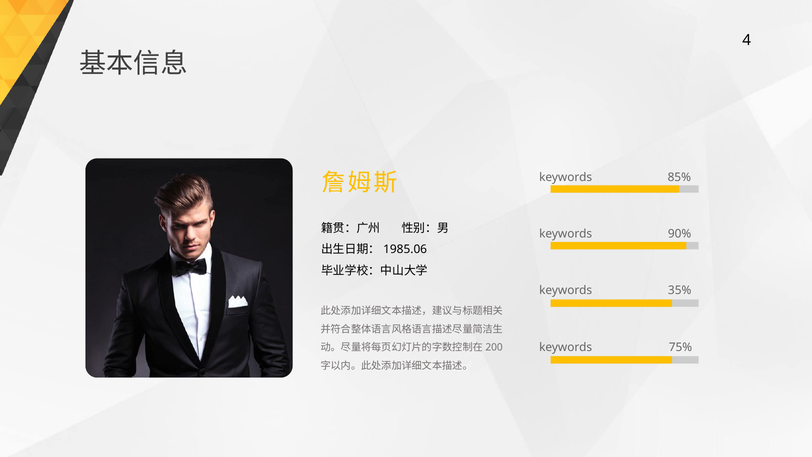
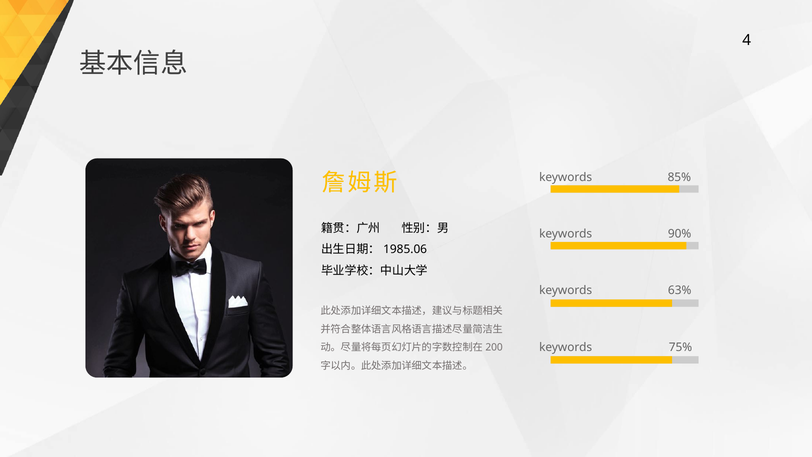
35%: 35% -> 63% (680, 290)
